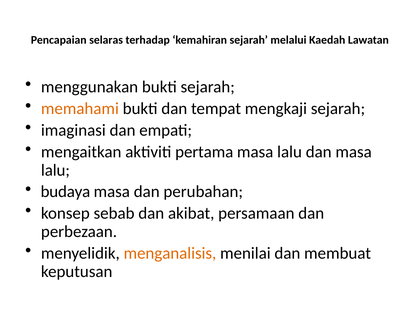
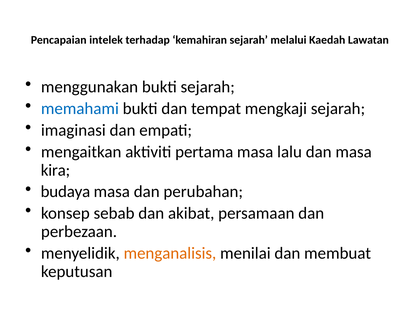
selaras: selaras -> intelek (106, 40)
memahami colour: orange -> blue (80, 109)
lalu: lalu -> kira (55, 170)
